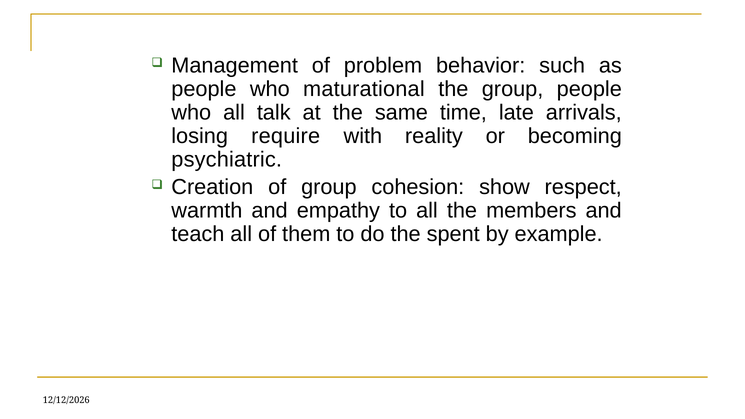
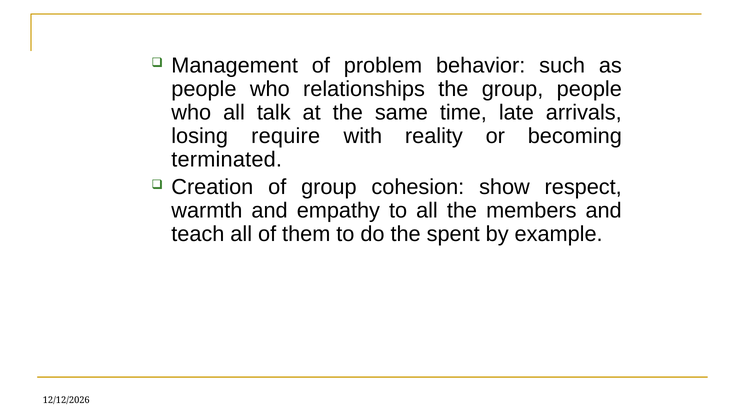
maturational: maturational -> relationships (364, 89)
psychiatric: psychiatric -> terminated (227, 159)
